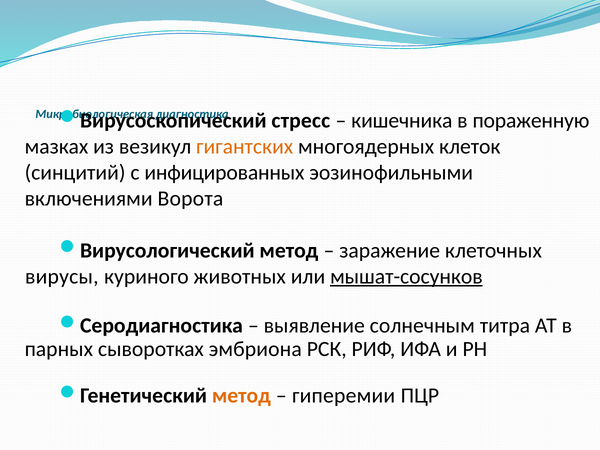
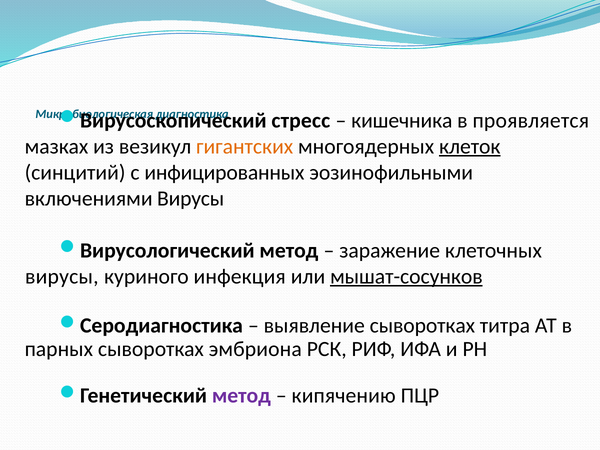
пораженную: пораженную -> проявляется (531, 121)
клеток underline: none -> present (470, 147)
включениями Ворота: Ворота -> Вирусы (191, 199)
животных: животных -> инфекция (240, 277)
выявление солнечным: солнечным -> сыворотках (422, 326)
метод colour: orange -> purple (241, 396)
гиперемии: гиперемии -> кипячению (344, 396)
